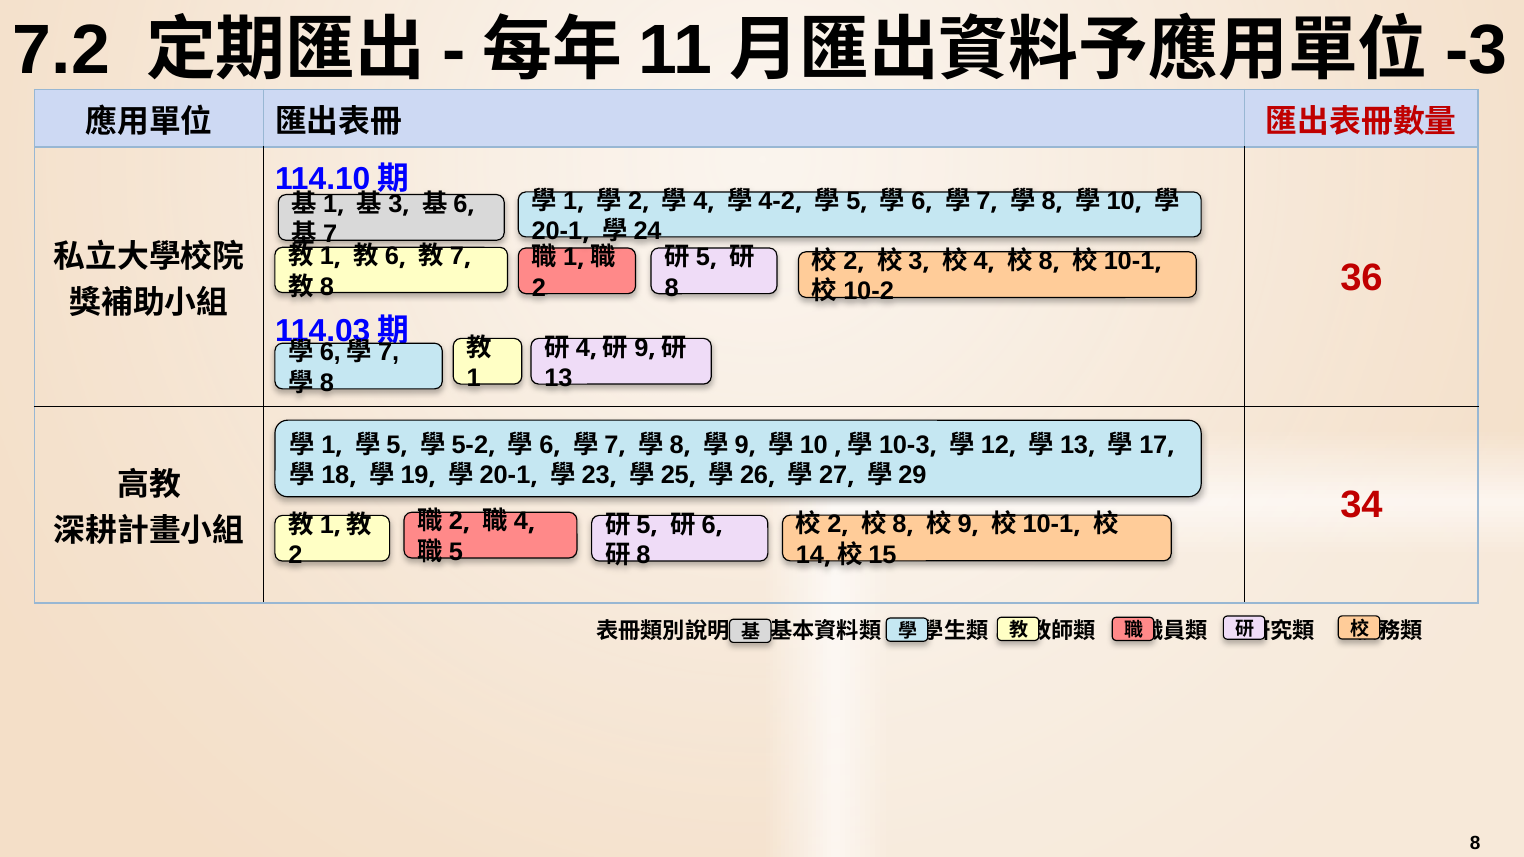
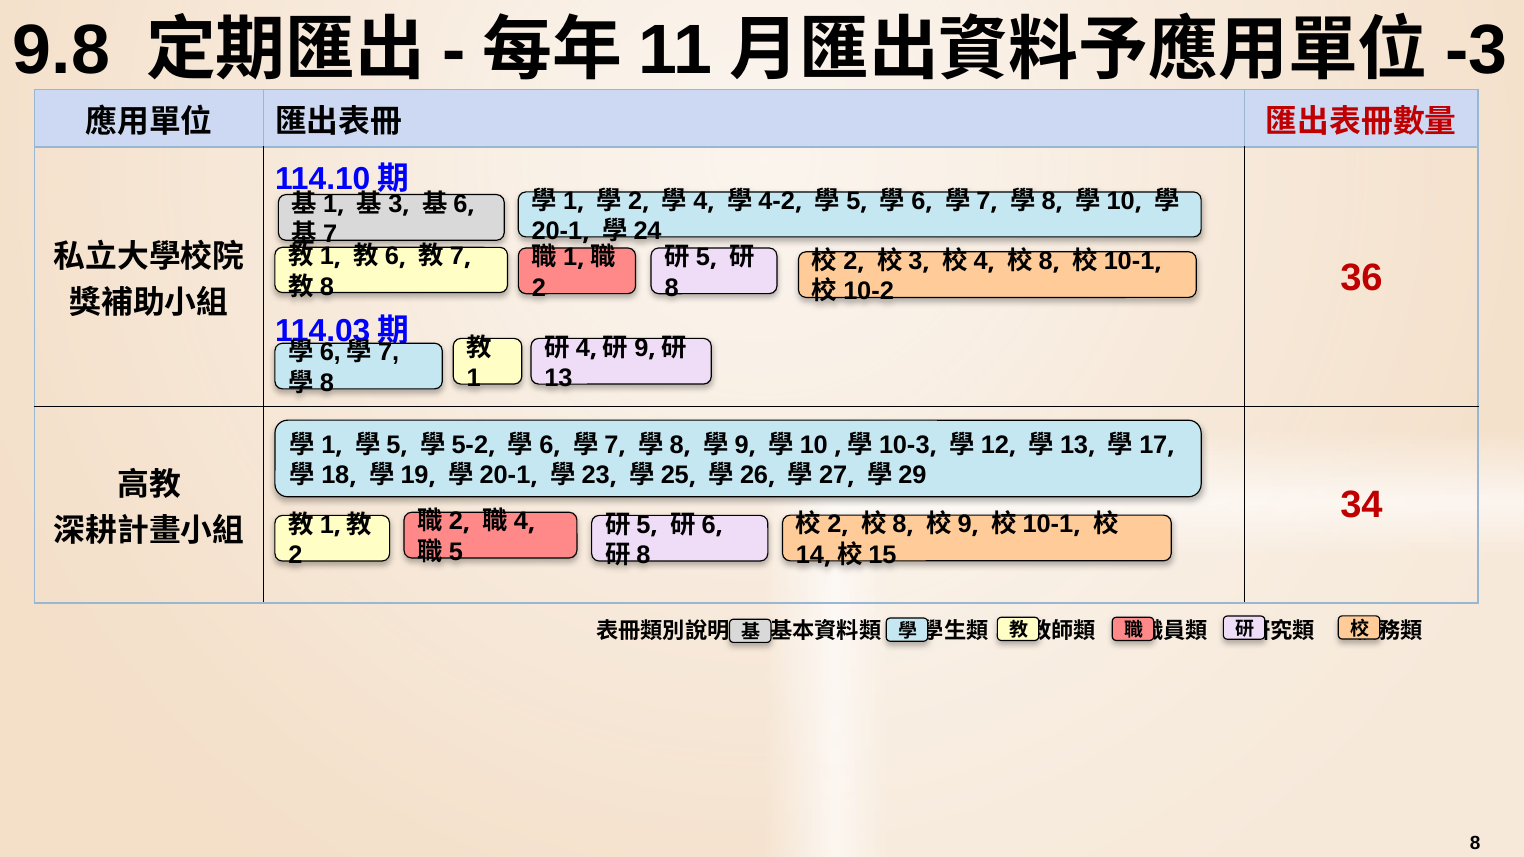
7.2: 7.2 -> 9.8 (61, 51)
